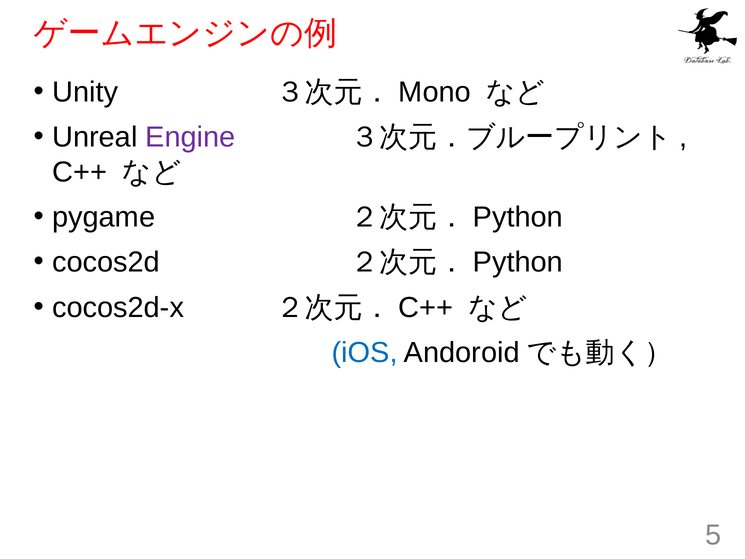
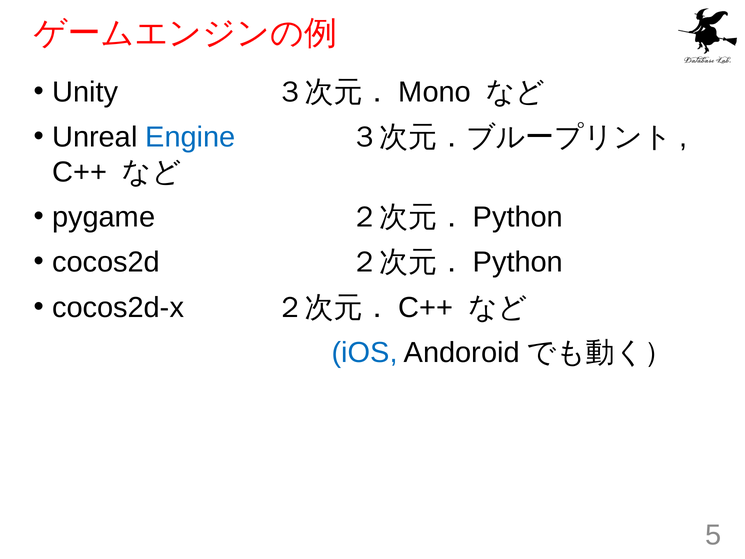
Engine colour: purple -> blue (191, 137)
